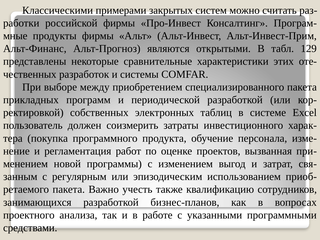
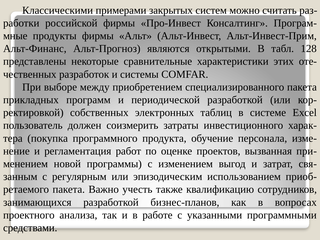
129: 129 -> 128 (309, 49)
